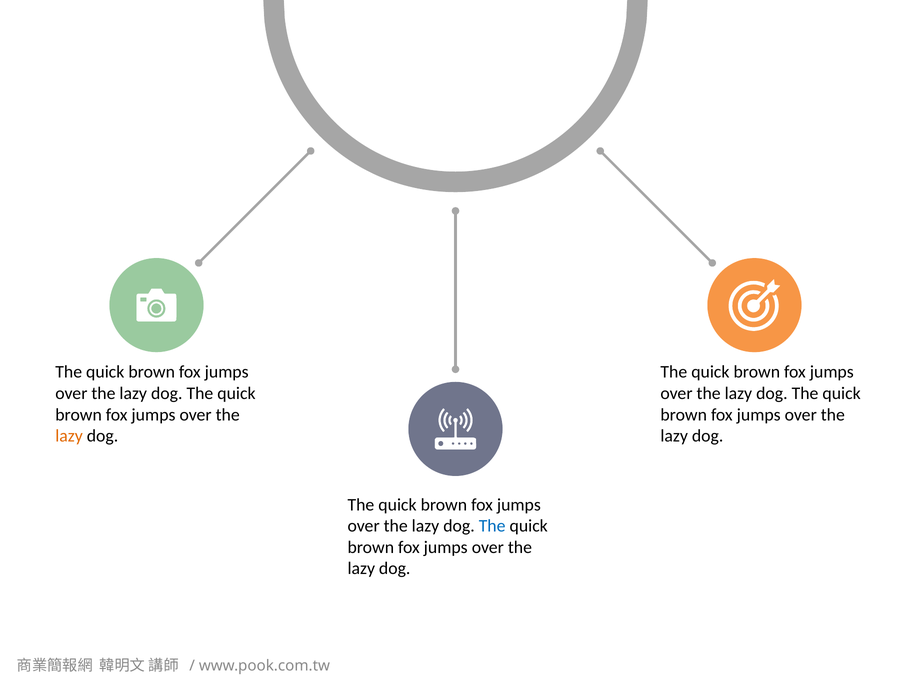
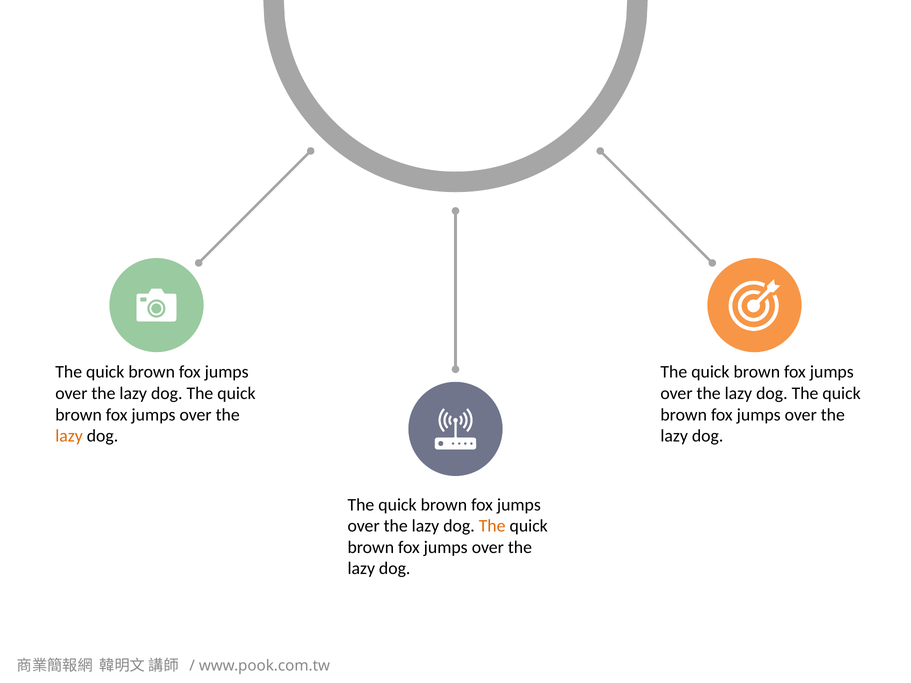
The colour: blue -> orange (492, 526)
